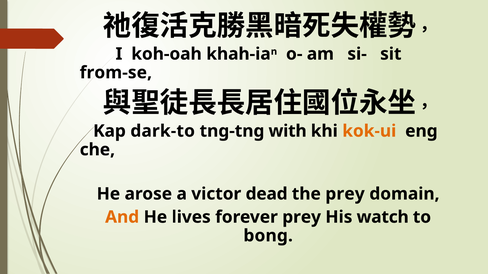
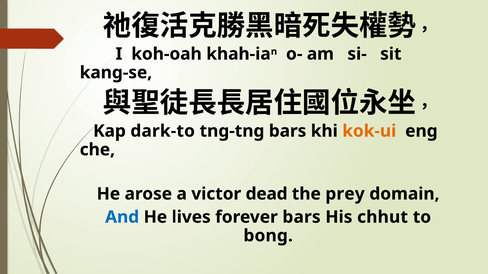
from-se: from-se -> kang-se (116, 73)
tng-tng with: with -> bars (288, 131)
And colour: orange -> blue (122, 217)
forever prey: prey -> bars (302, 217)
watch: watch -> chhut (383, 217)
